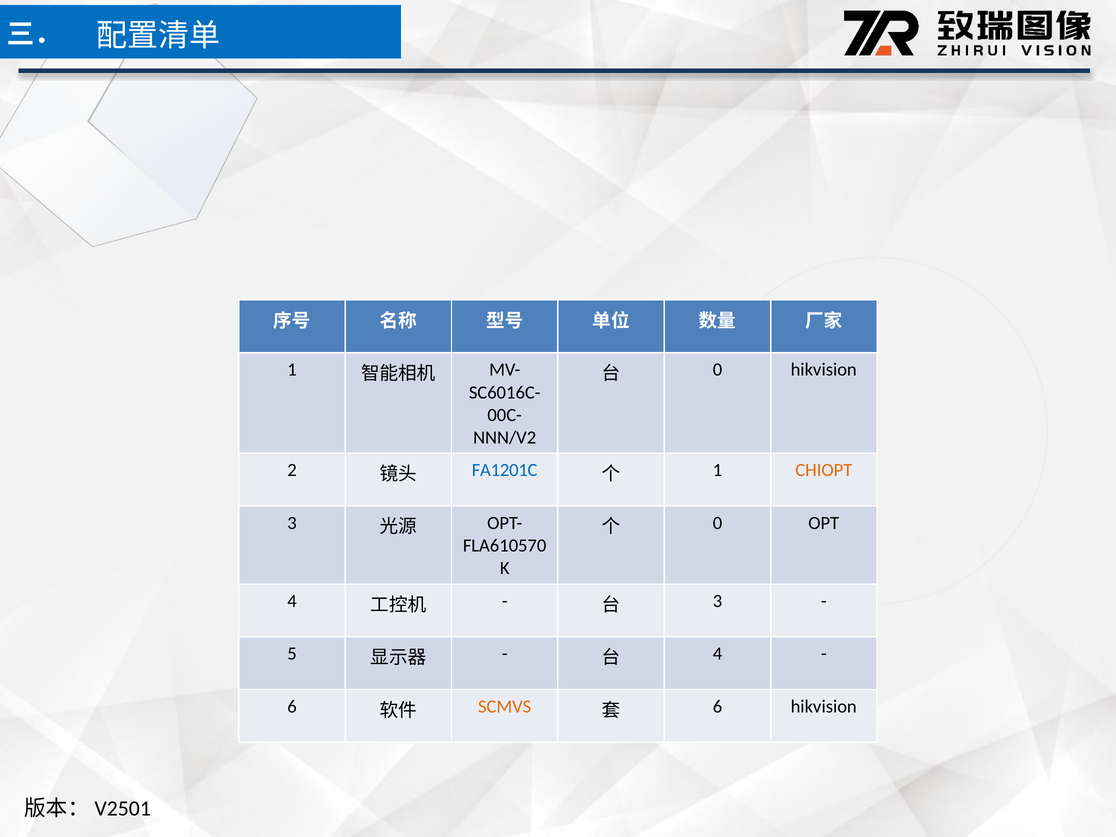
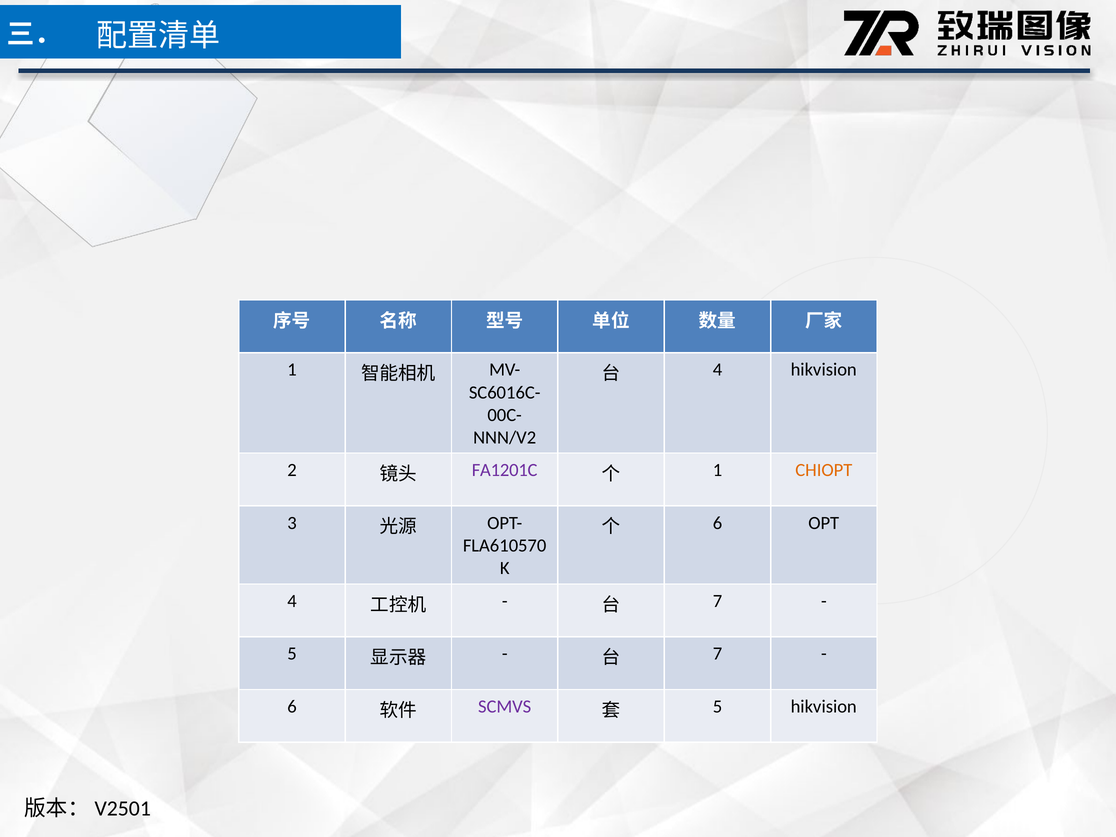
0: 0 -> 4 (717, 370)
FA1201C colour: blue -> purple (505, 470)
0: 0 -> 6 (717, 523)
3: 3 -> 7 (717, 601)
4: 4 -> 7 (717, 654)
SCMVS colour: orange -> purple (505, 707)
6: 6 -> 5 (717, 707)
